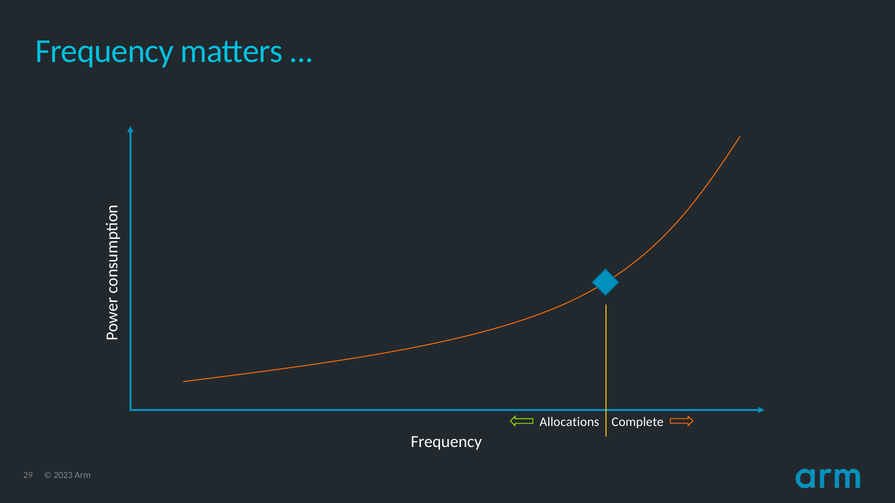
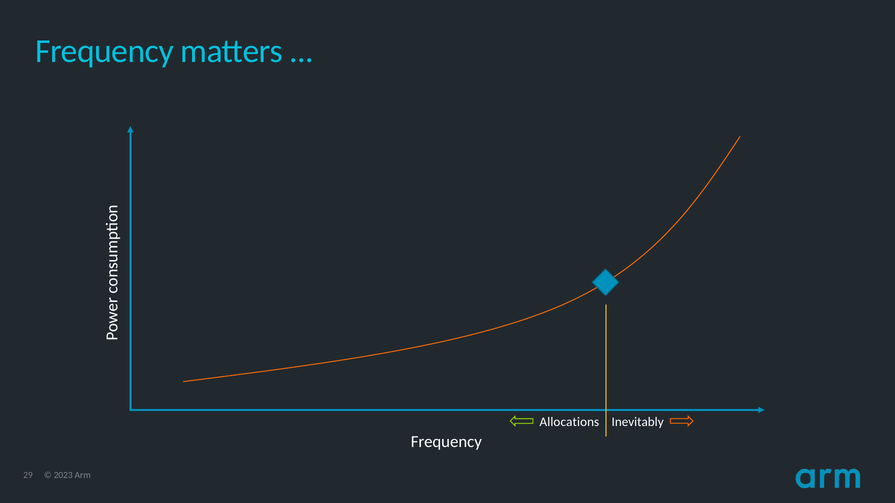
Complete: Complete -> Inevitably (638, 423)
